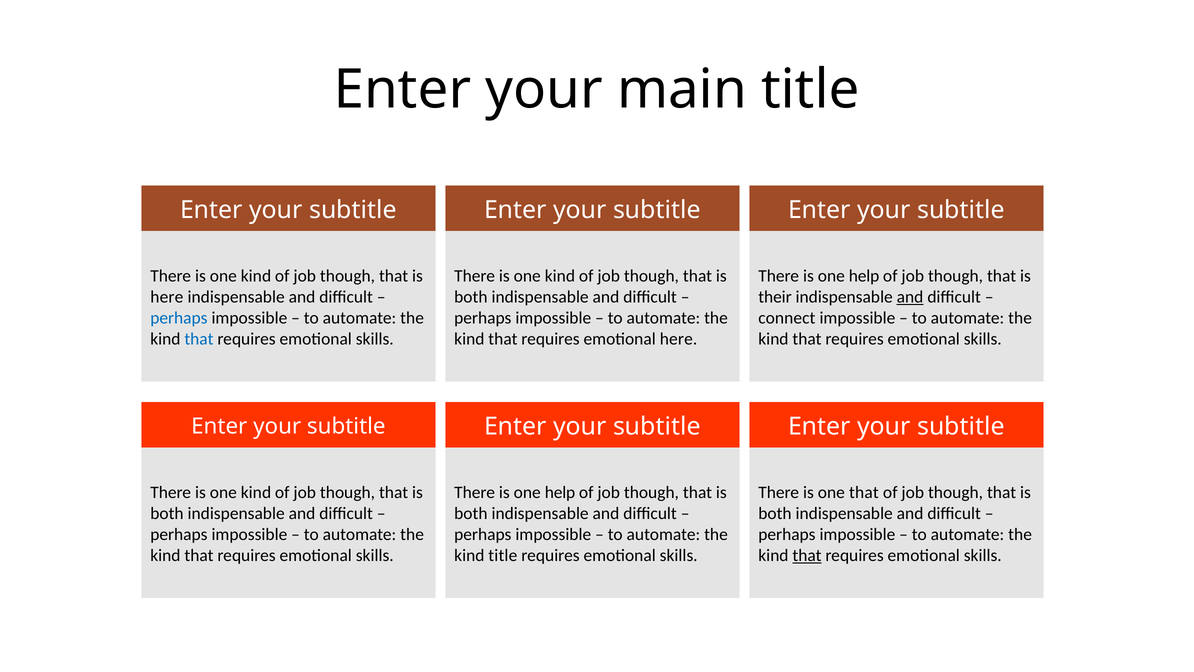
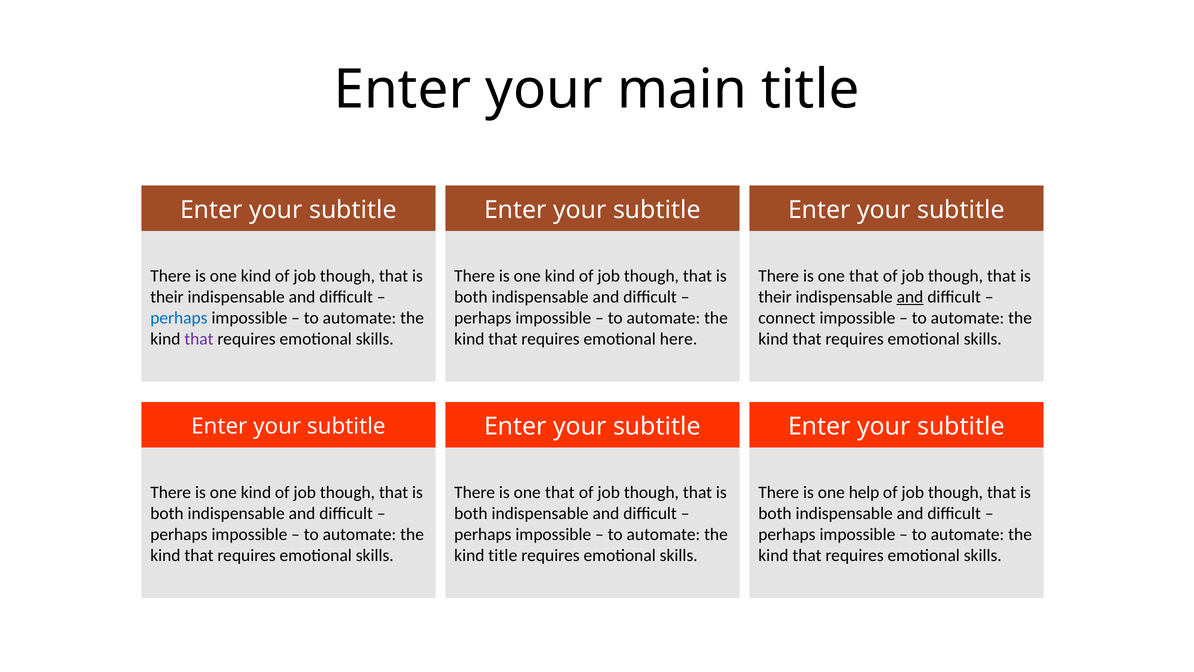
help: help -> that (864, 276)
here: here -> their (167, 297)
that colour: blue -> purple (199, 339)
help: help -> that (560, 492)
one that: that -> help (864, 492)
that underline: present -> none (807, 555)
